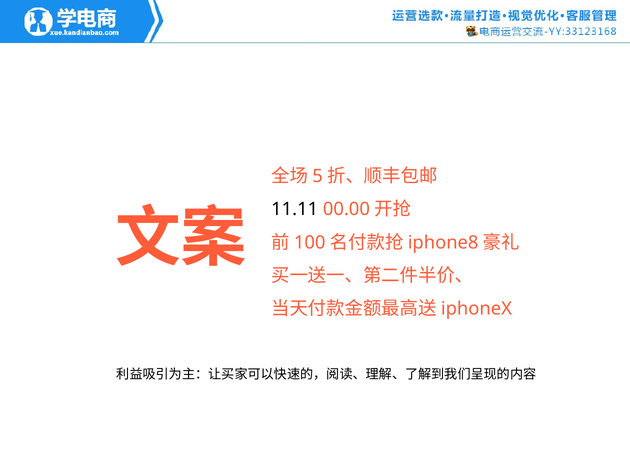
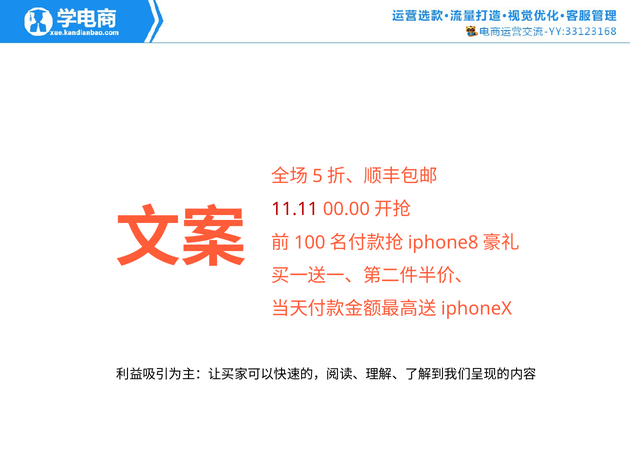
11.11 colour: black -> red (295, 209)
